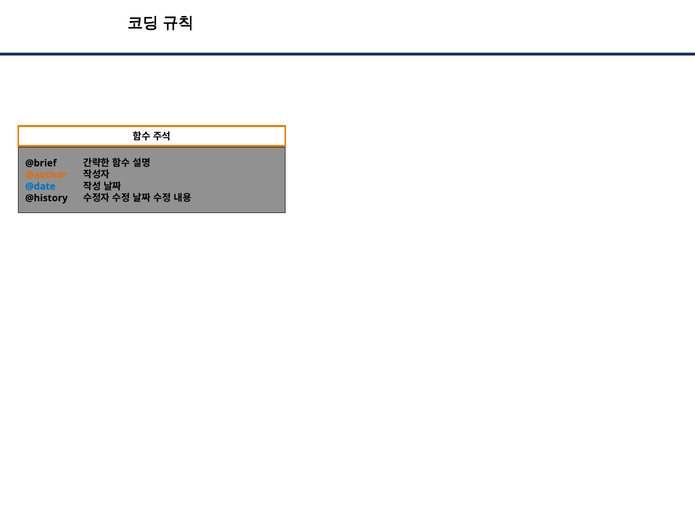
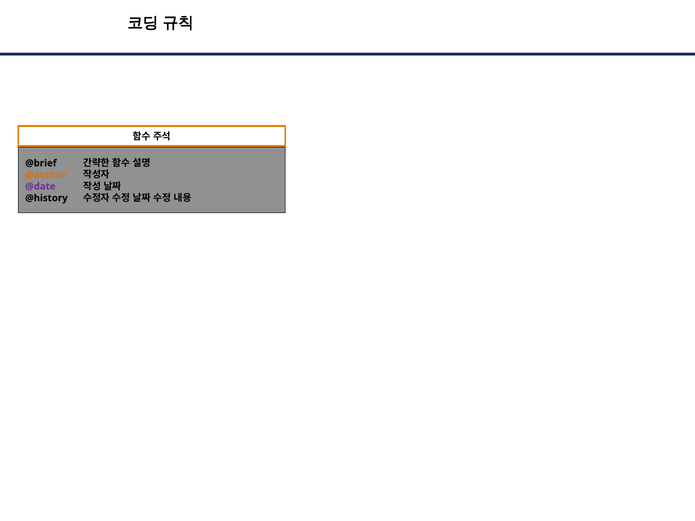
@date colour: blue -> purple (40, 186)
